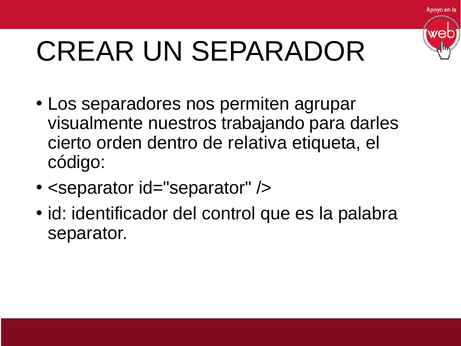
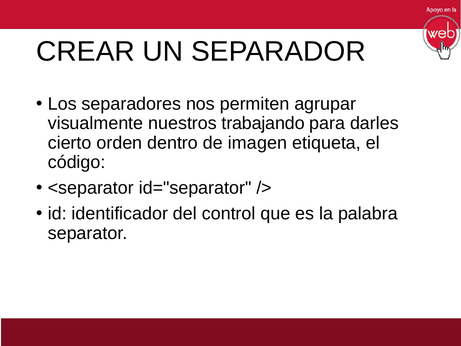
relativa: relativa -> imagen (257, 143)
